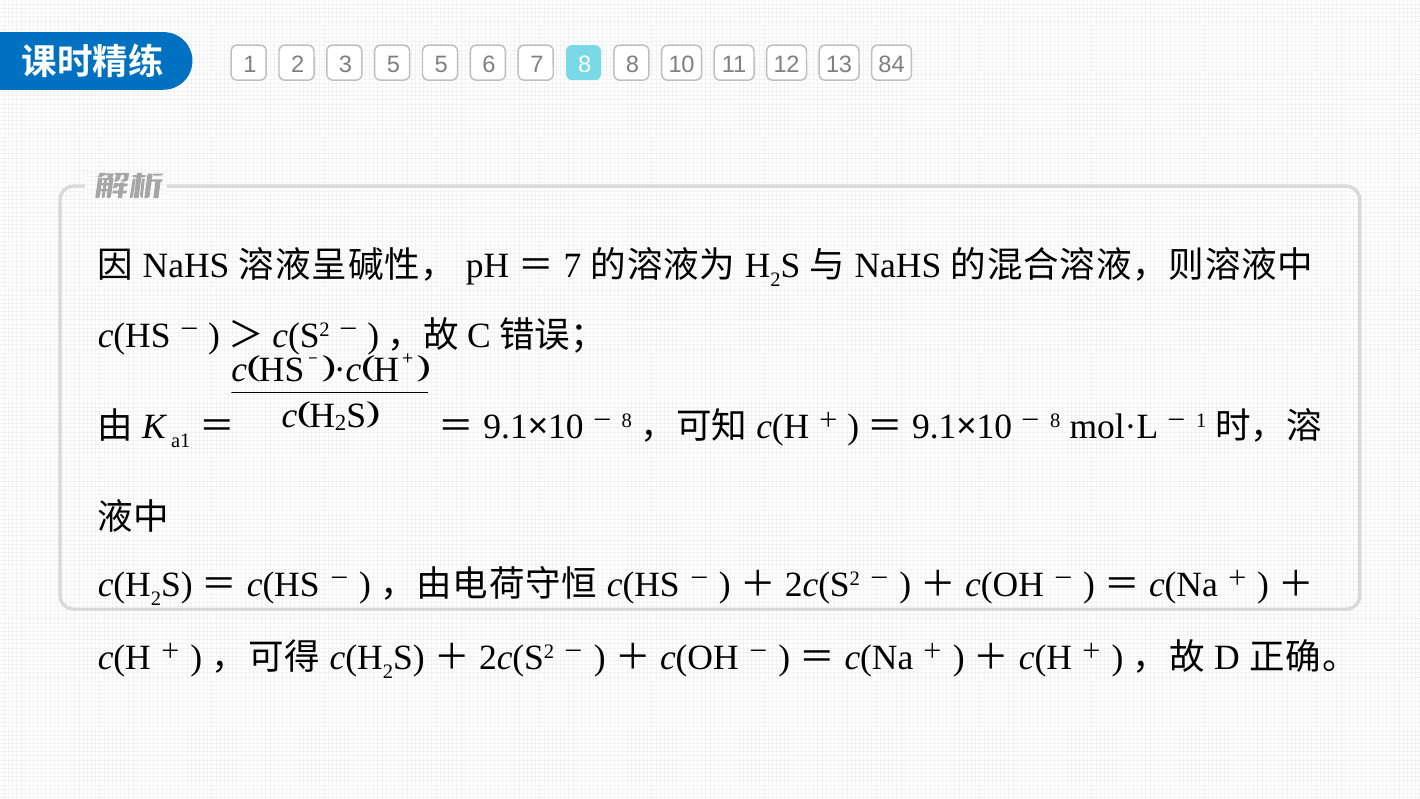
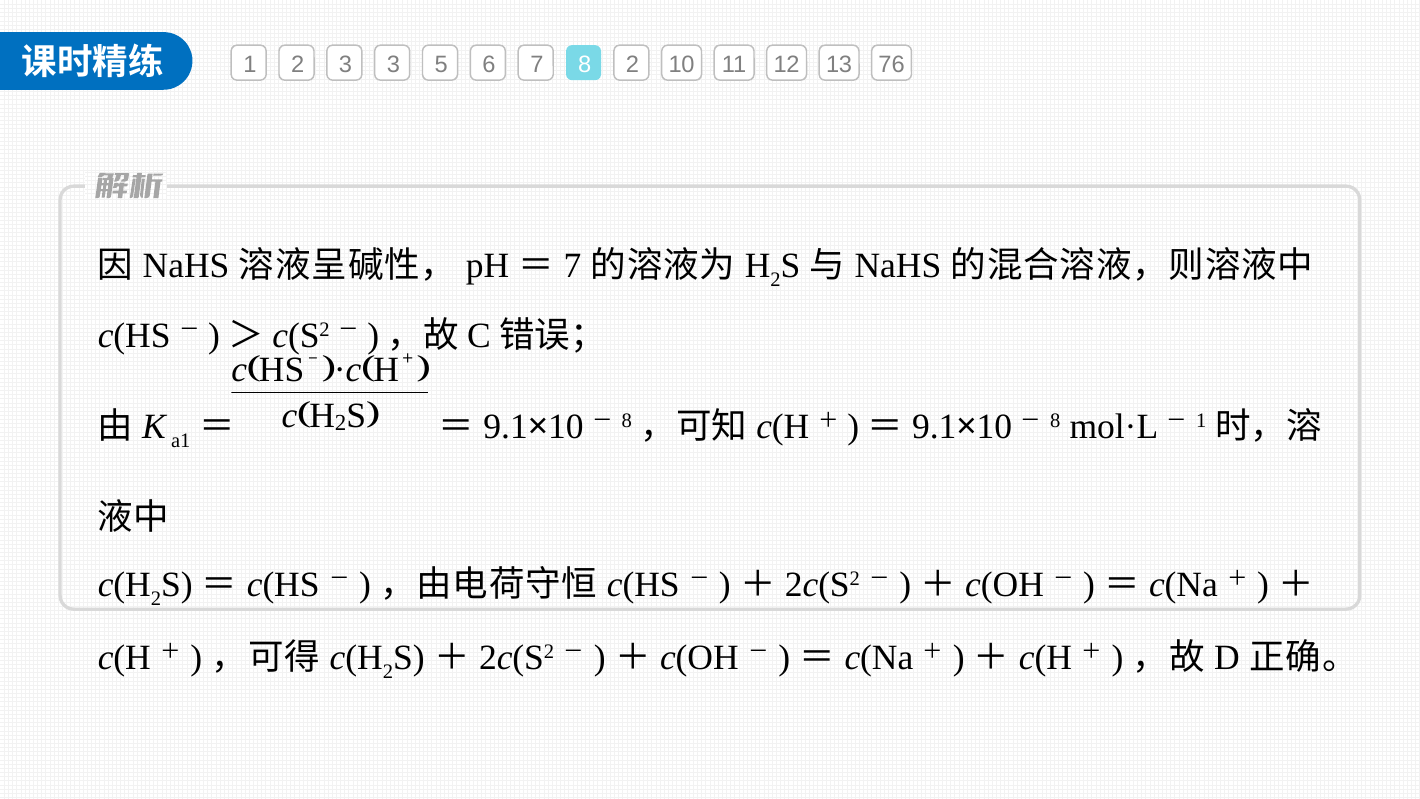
3 5: 5 -> 3 (393, 64)
8 8: 8 -> 2 (633, 64)
84: 84 -> 76 (892, 64)
